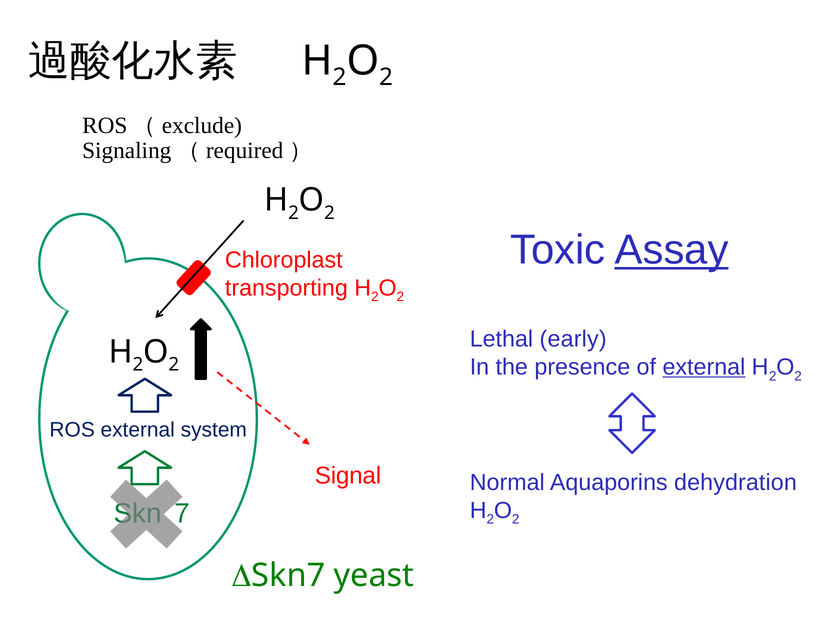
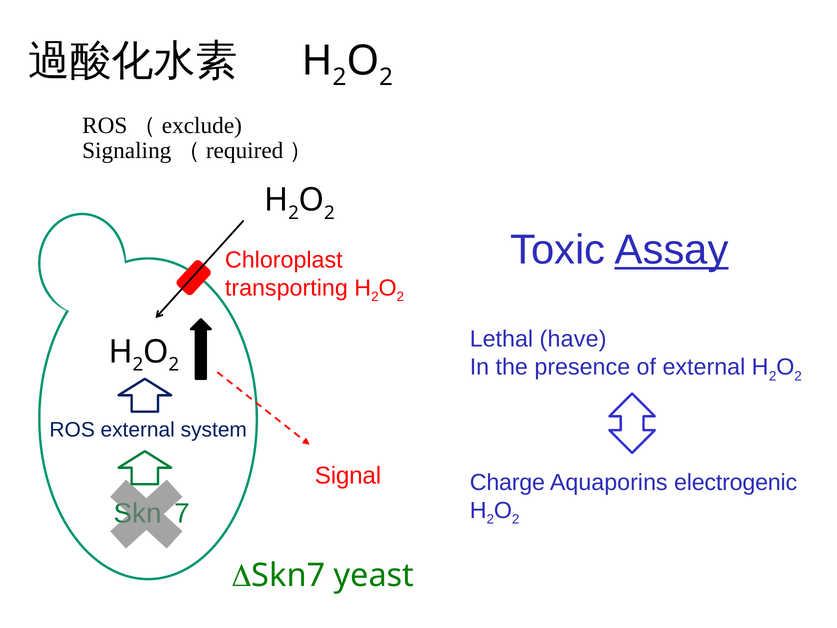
early: early -> have (573, 339)
external underline: present -> none (704, 367)
Normal: Normal -> Charge (507, 482)
dehydration: dehydration -> electrogenic (736, 482)
